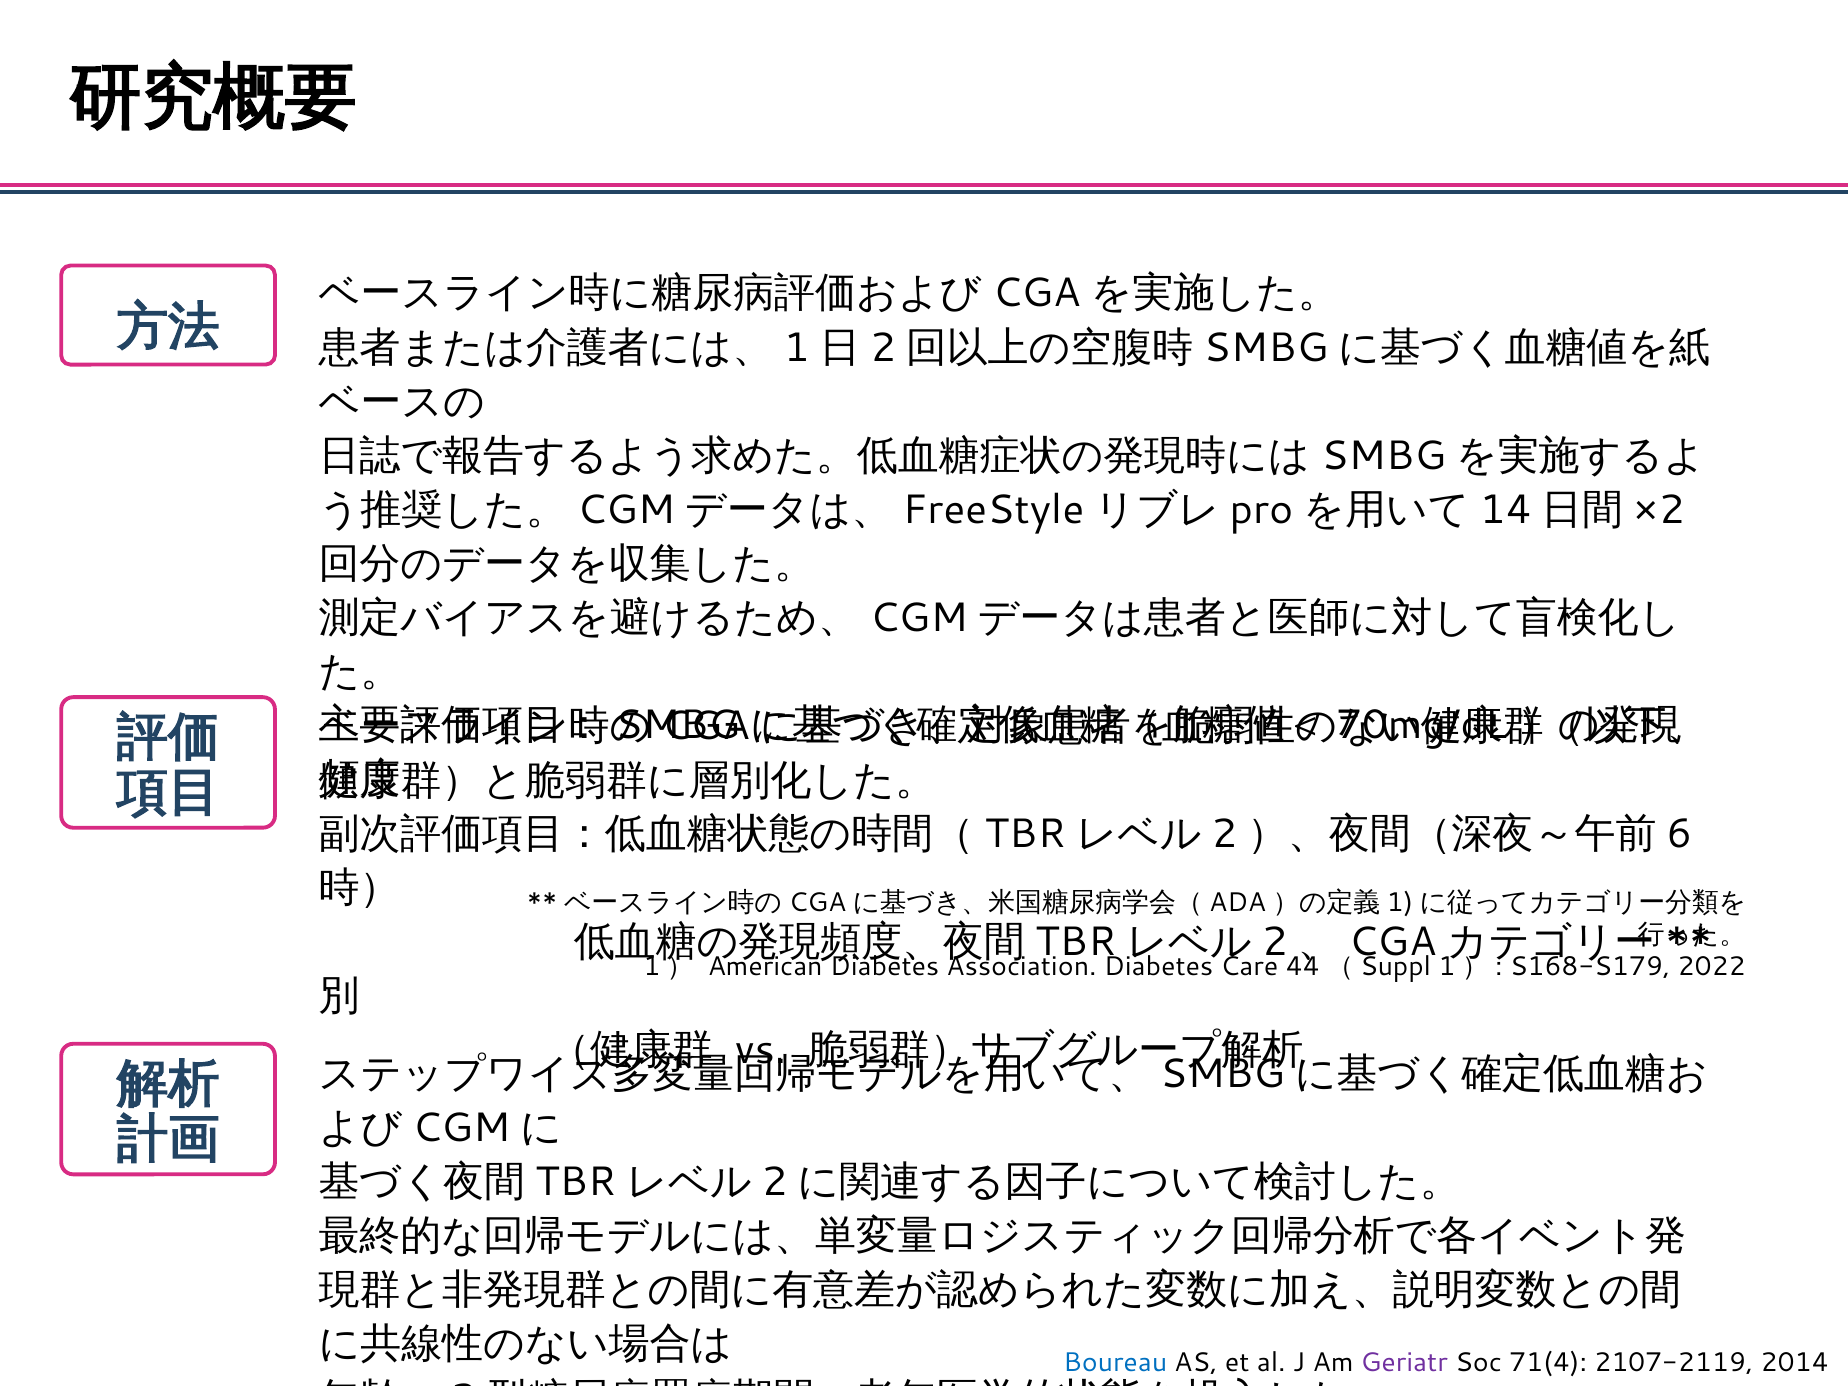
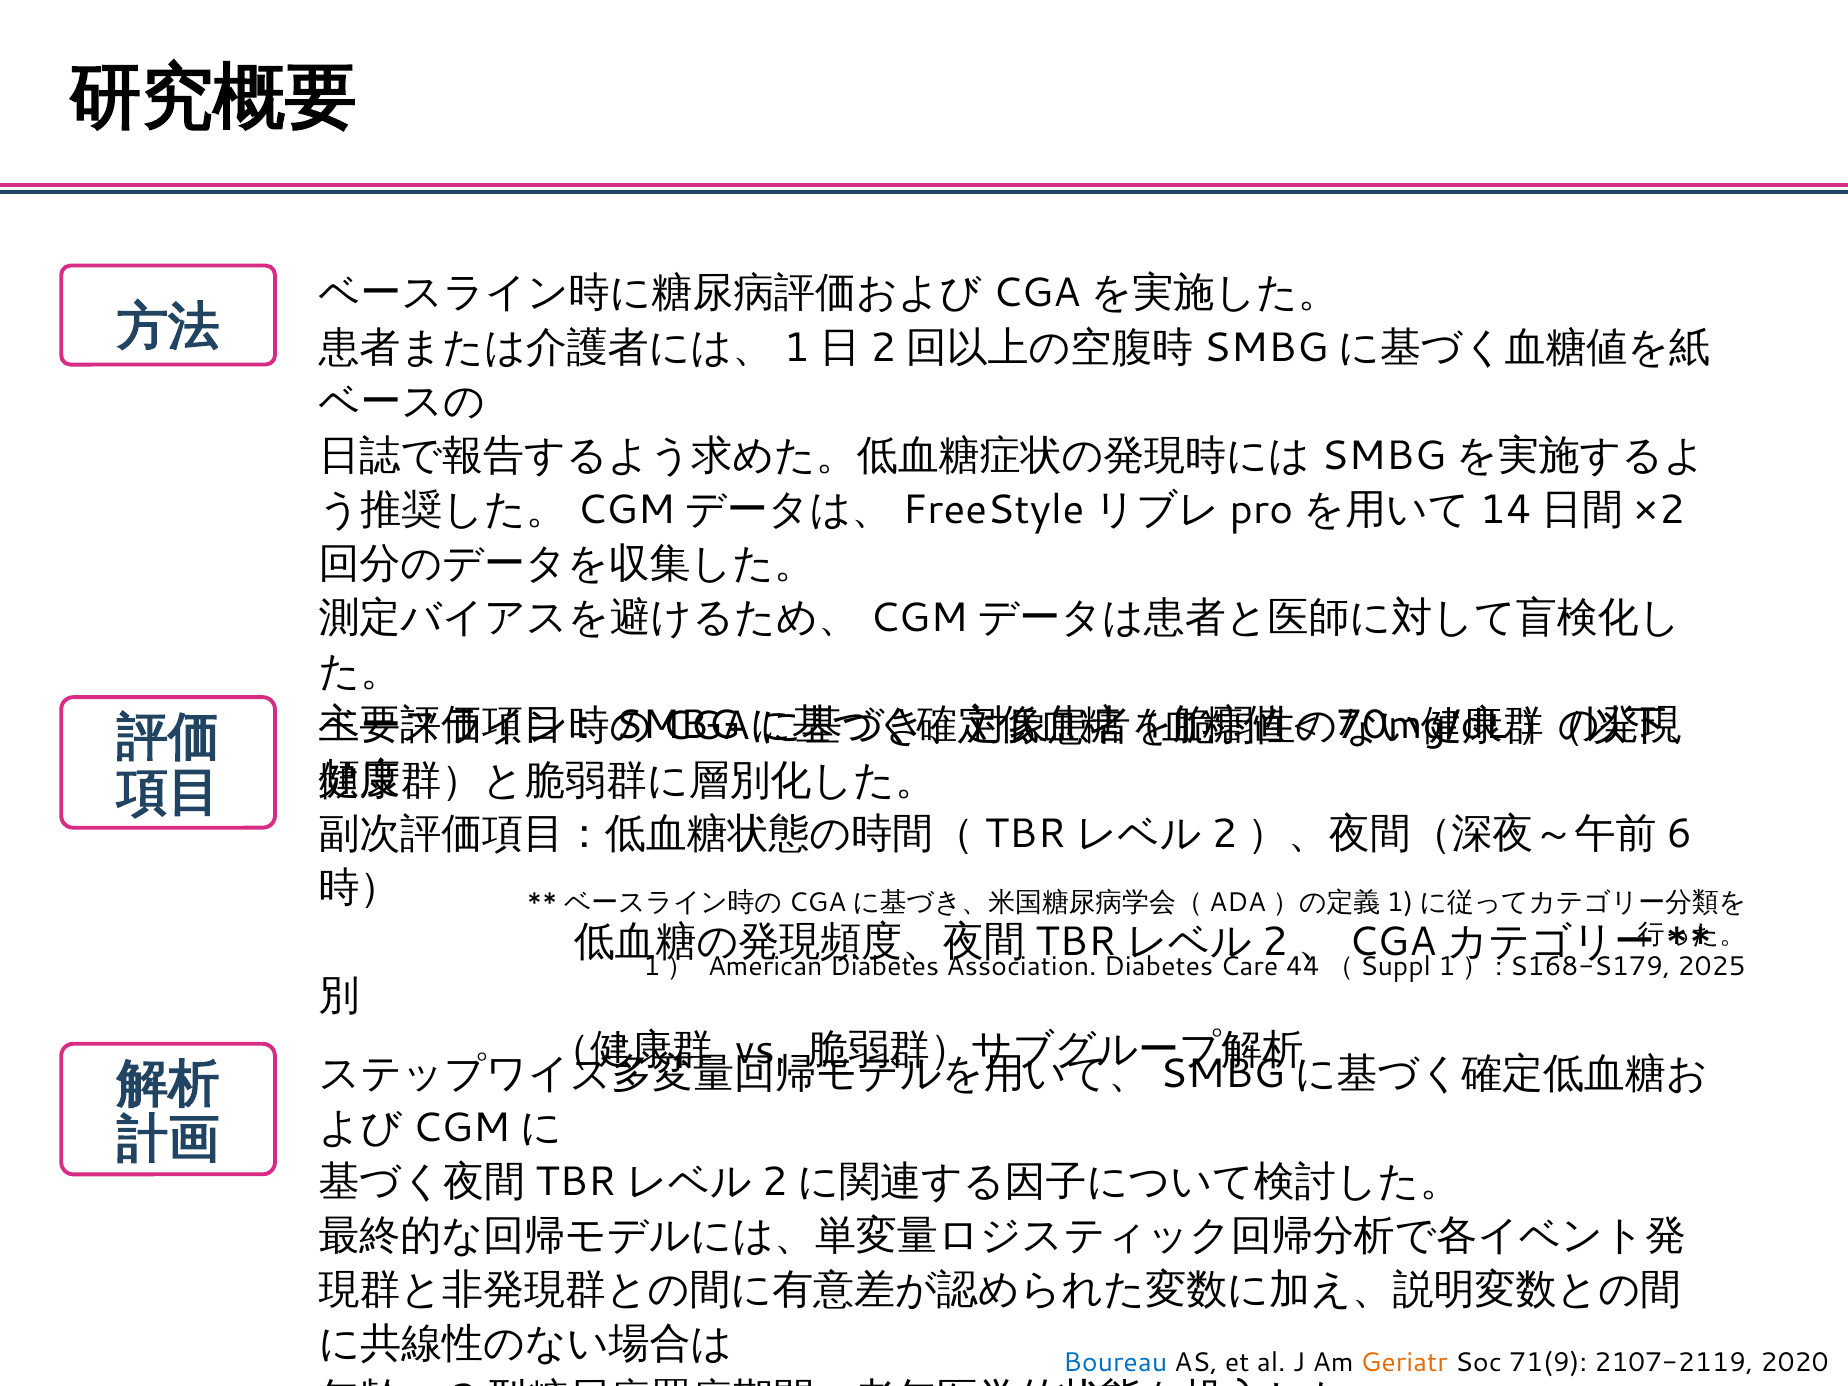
2022: 2022 -> 2025 (1712, 967)
Geriatr colour: purple -> orange (1404, 1363)
71(4: 71(4 -> 71(9 (1548, 1363)
2014: 2014 -> 2020 (1795, 1363)
